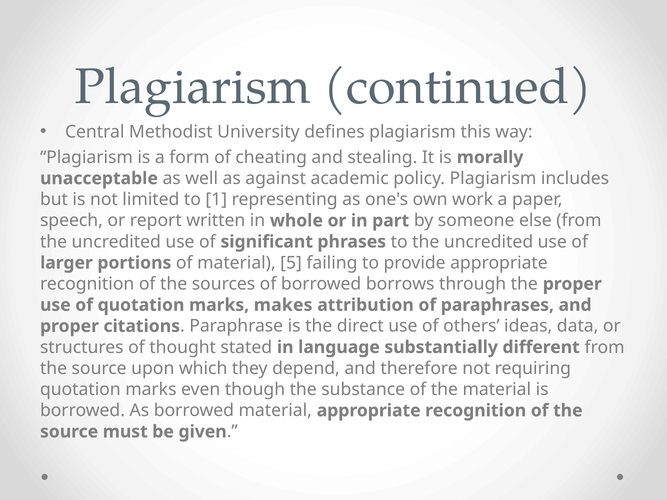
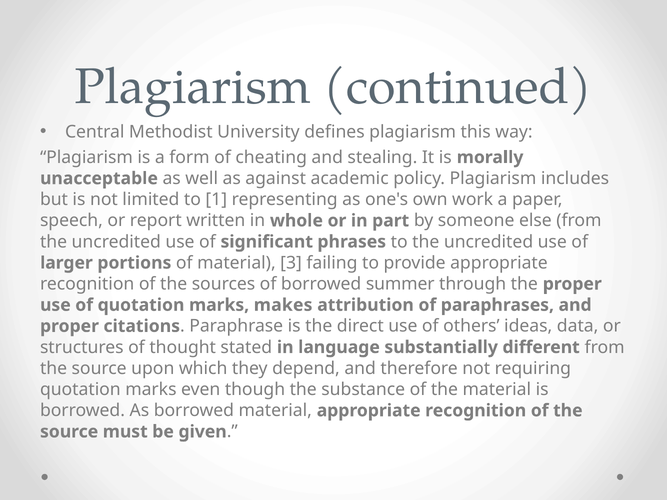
5: 5 -> 3 (291, 263)
borrows: borrows -> summer (400, 284)
